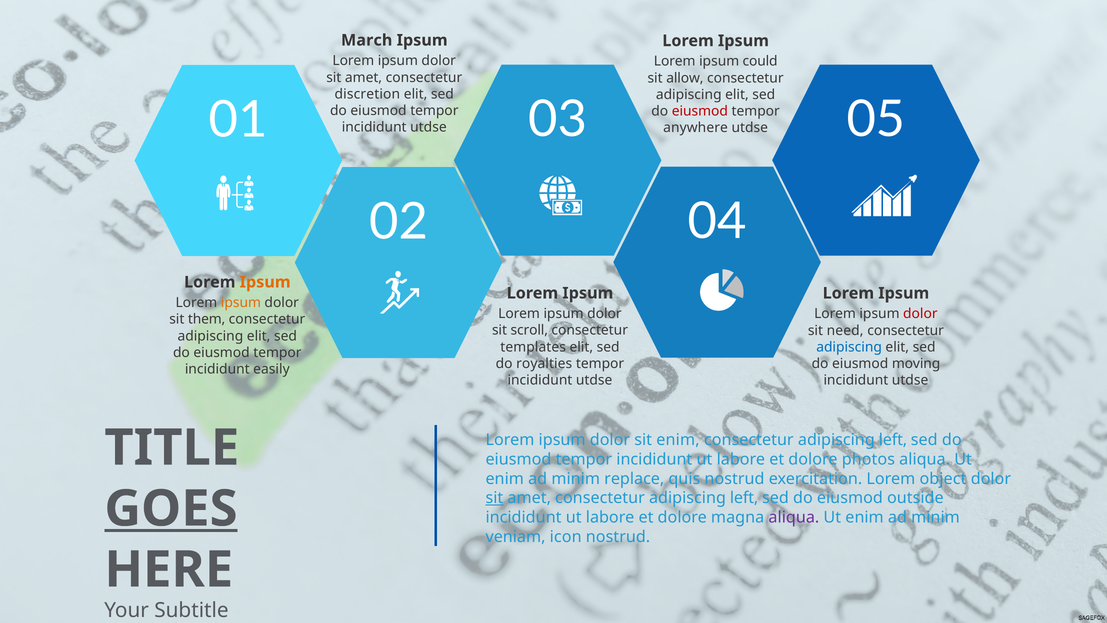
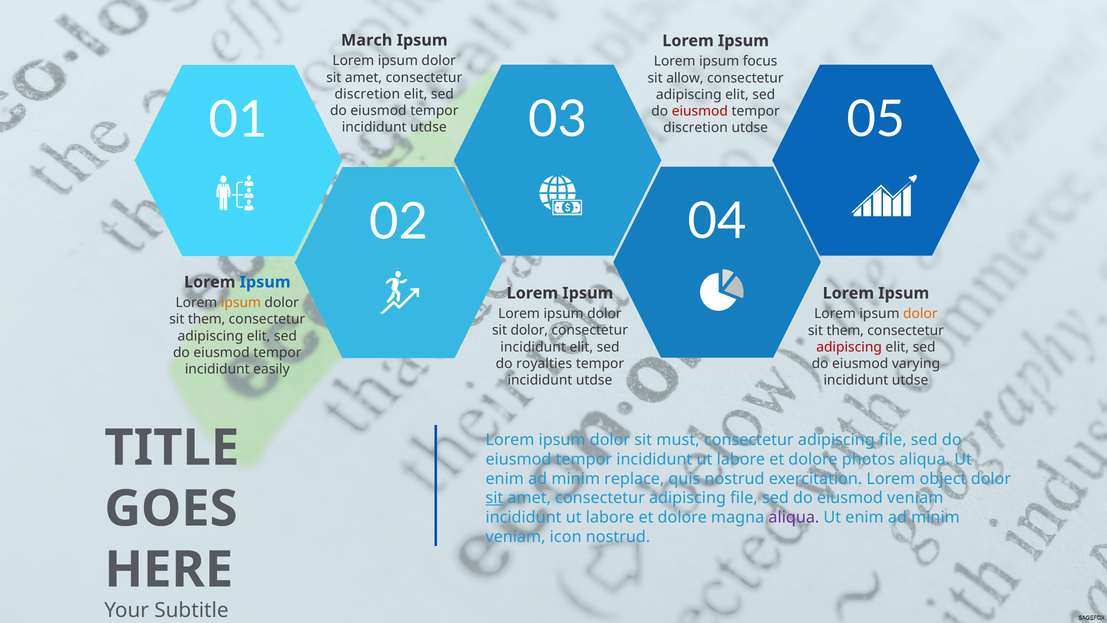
could: could -> focus (760, 61)
anywhere: anywhere -> discretion (696, 128)
Ipsum colour: orange -> blue (265, 282)
dolor colour: red -> orange (920, 314)
sit scroll: scroll -> dolor (529, 330)
need: need -> them (845, 330)
templates: templates -> incididunt (533, 347)
adipiscing colour: blue -> red (849, 347)
moving: moving -> varying (916, 363)
sit enim: enim -> must (678, 440)
left: left -> file (893, 440)
amet consectetur adipiscing left: left -> file (744, 498)
eiusmod outside: outside -> veniam (915, 498)
GOES underline: present -> none (171, 509)
